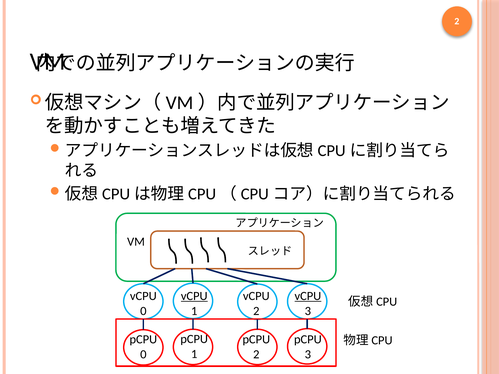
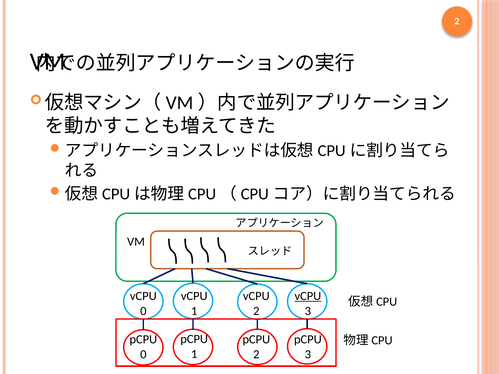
vCPU underline: present -> none (194, 296)
